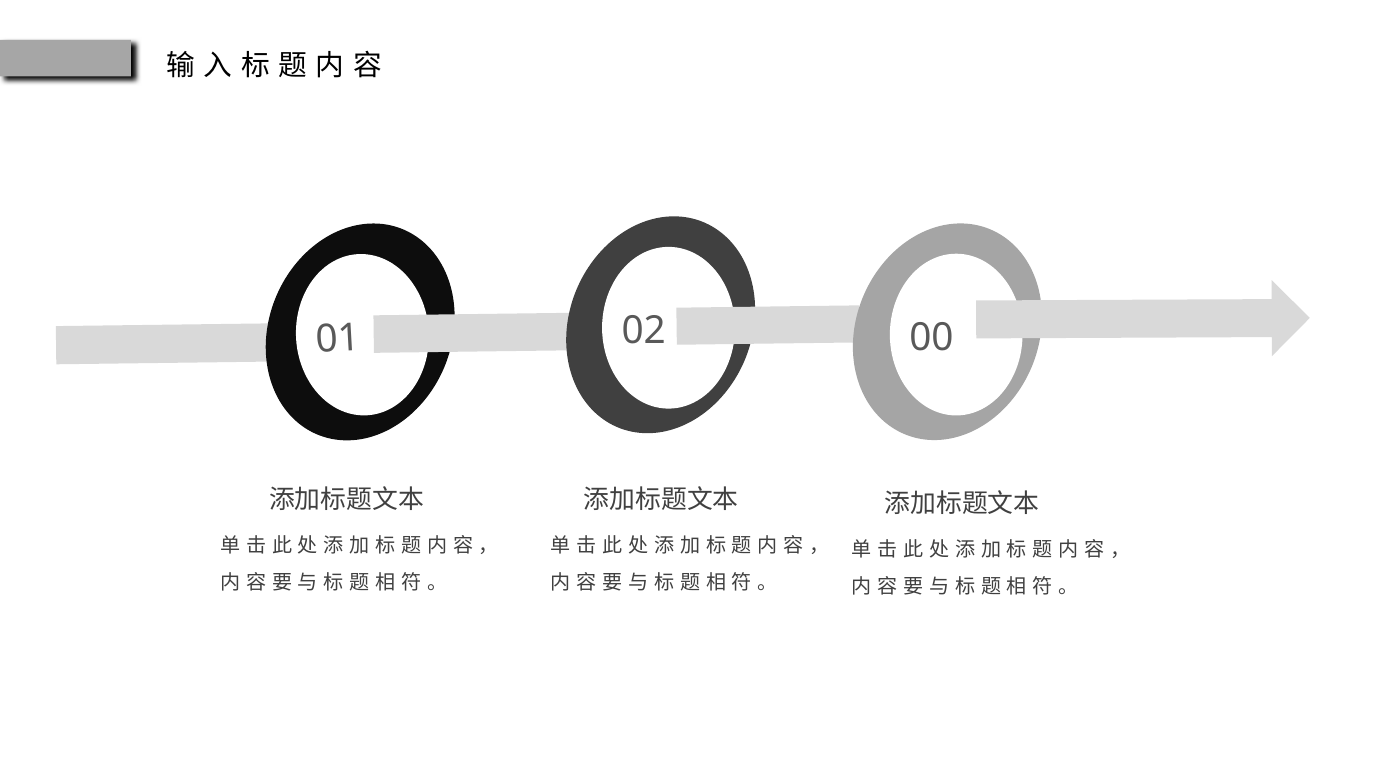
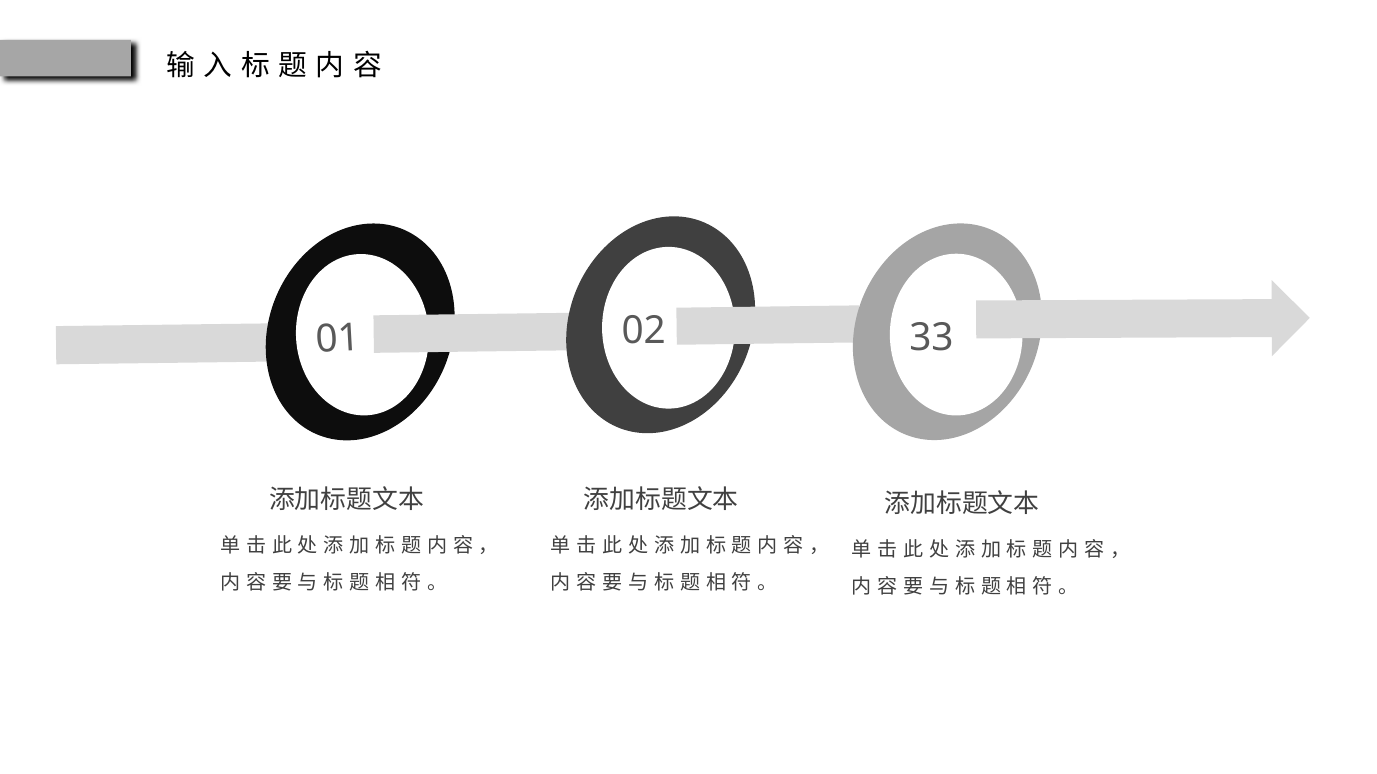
00: 00 -> 33 (931, 337)
